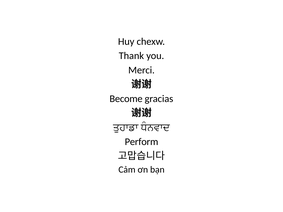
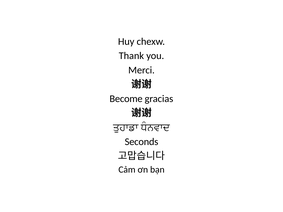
Perform: Perform -> Seconds (142, 142)
